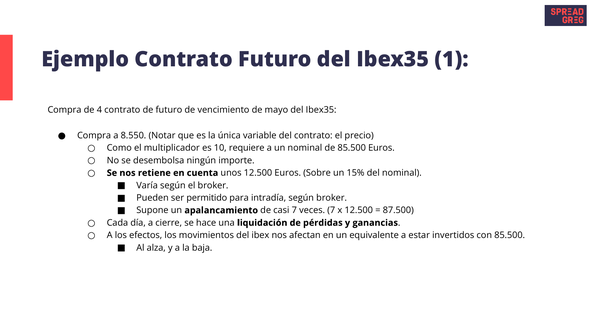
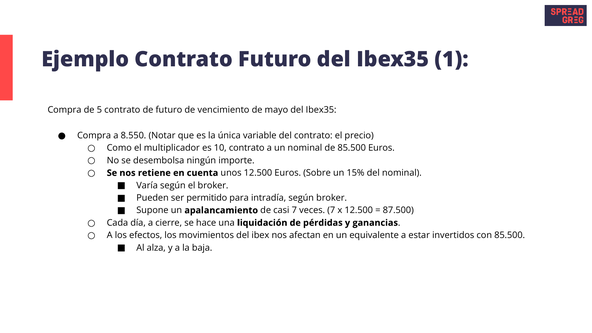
4: 4 -> 5 (99, 110)
10 requiere: requiere -> contrato (247, 148)
